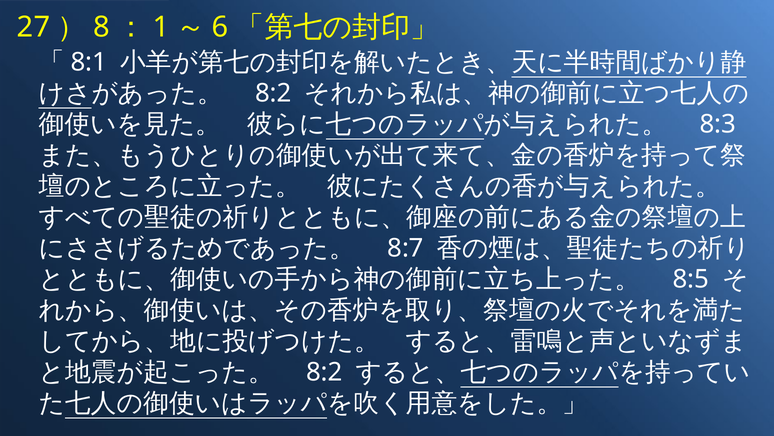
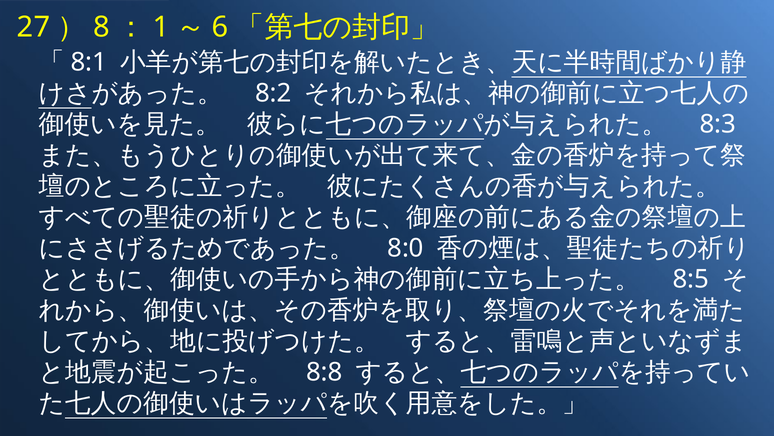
8:7: 8:7 -> 8:0 (406, 248)
8:2: 8:2 -> 8:8 (324, 372)
